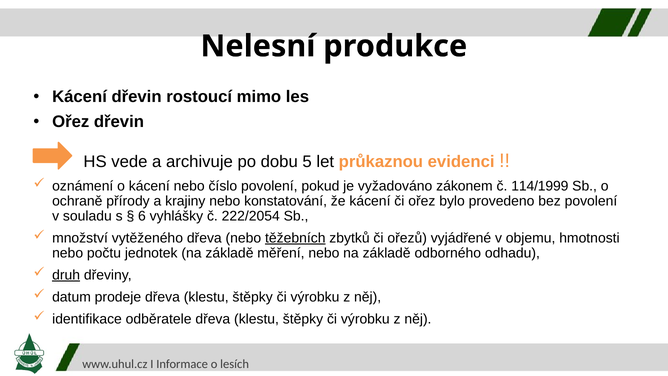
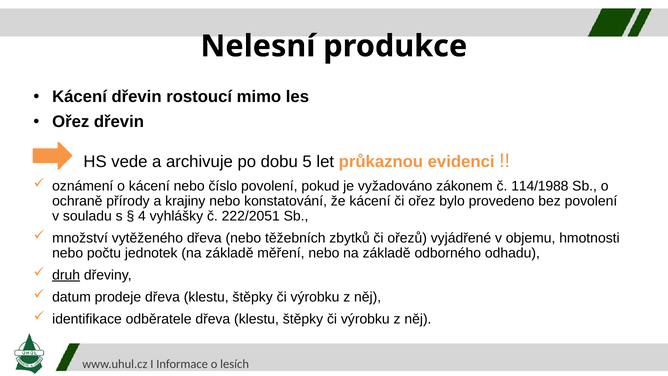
114/1999: 114/1999 -> 114/1988 (540, 186)
6: 6 -> 4 (142, 216)
222/2054: 222/2054 -> 222/2051 (251, 216)
těžebních underline: present -> none (295, 238)
